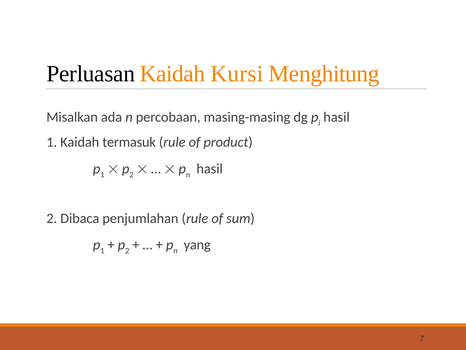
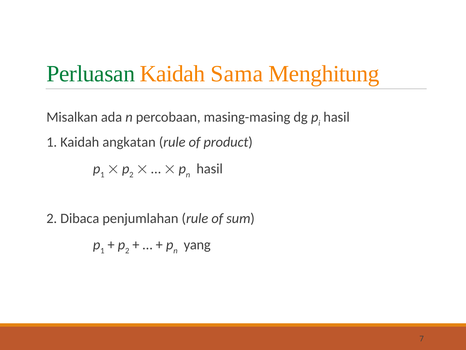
Perluasan colour: black -> green (91, 74)
Kursi: Kursi -> Sama (237, 74)
termasuk: termasuk -> angkatan (129, 142)
